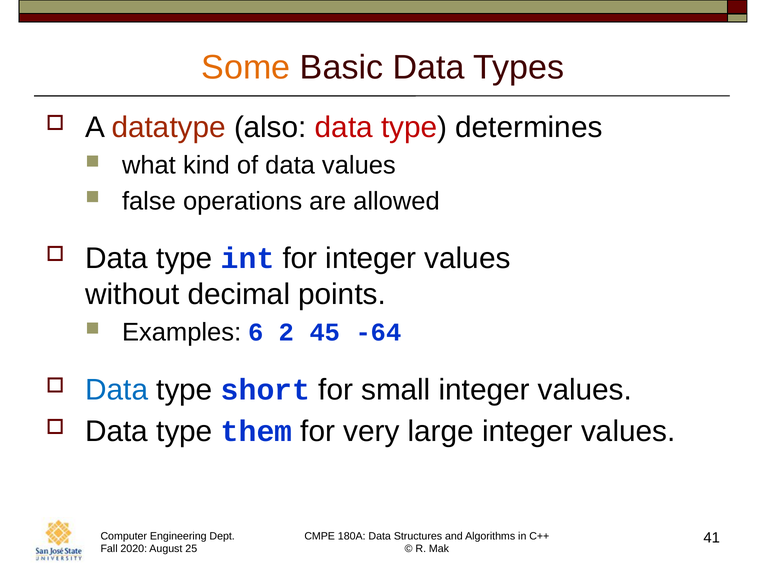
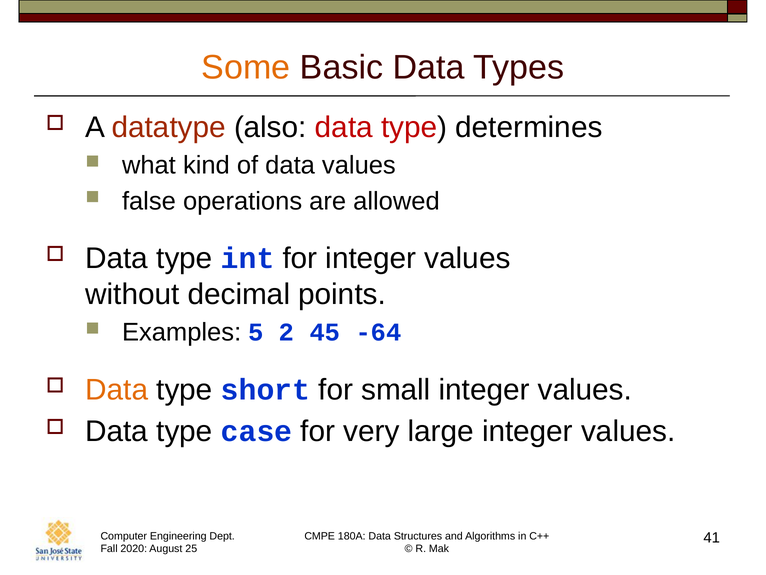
6: 6 -> 5 (256, 332)
Data colour: blue -> orange (117, 389)
them: them -> case (257, 431)
